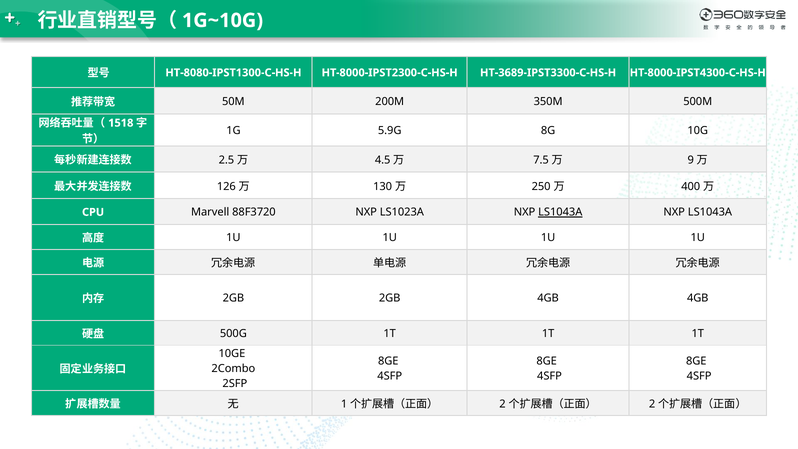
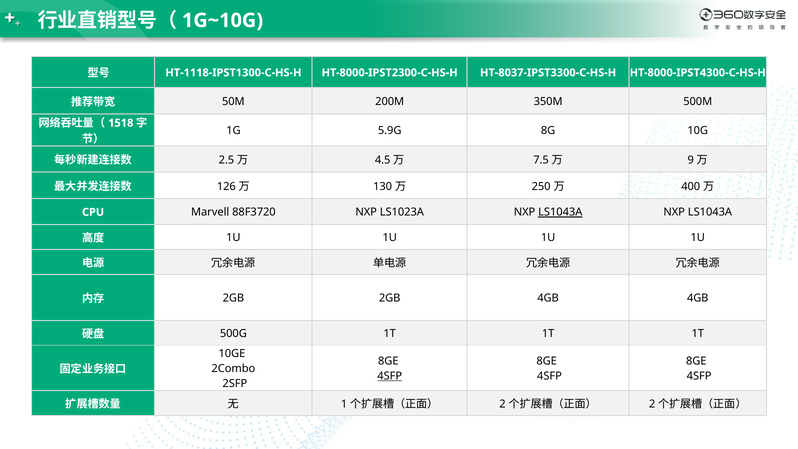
HT-8080-IPST1300-C-HS-H: HT-8080-IPST1300-C-HS-H -> HT-1118-IPST1300-C-HS-H (233, 73)
HT-3689-IPST3300-C-HS-H: HT-3689-IPST3300-C-HS-H -> HT-8037-IPST3300-C-HS-H (548, 73)
4SFP underline: none -> present (390, 376)
